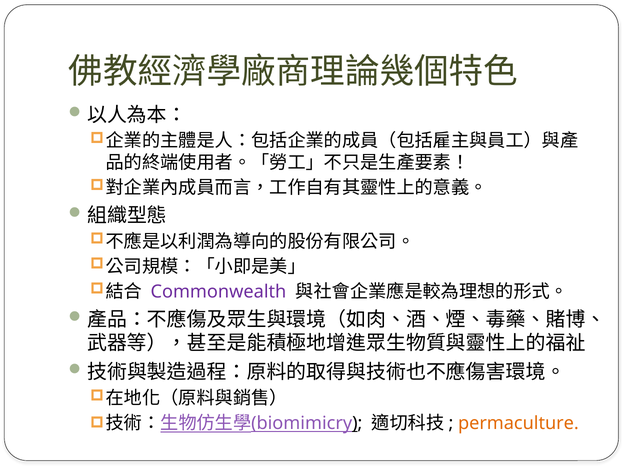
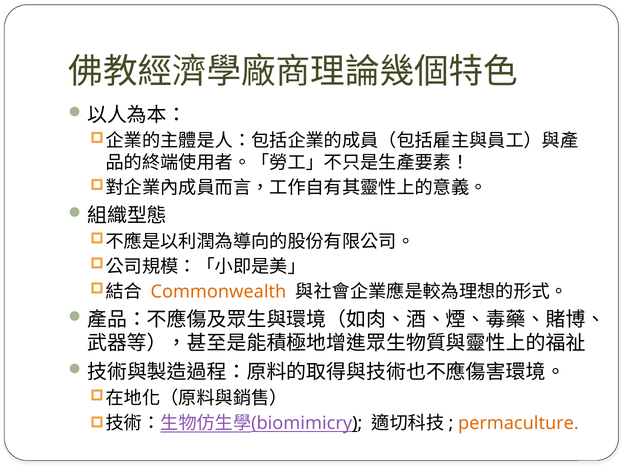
Commonwealth colour: purple -> orange (218, 292)
